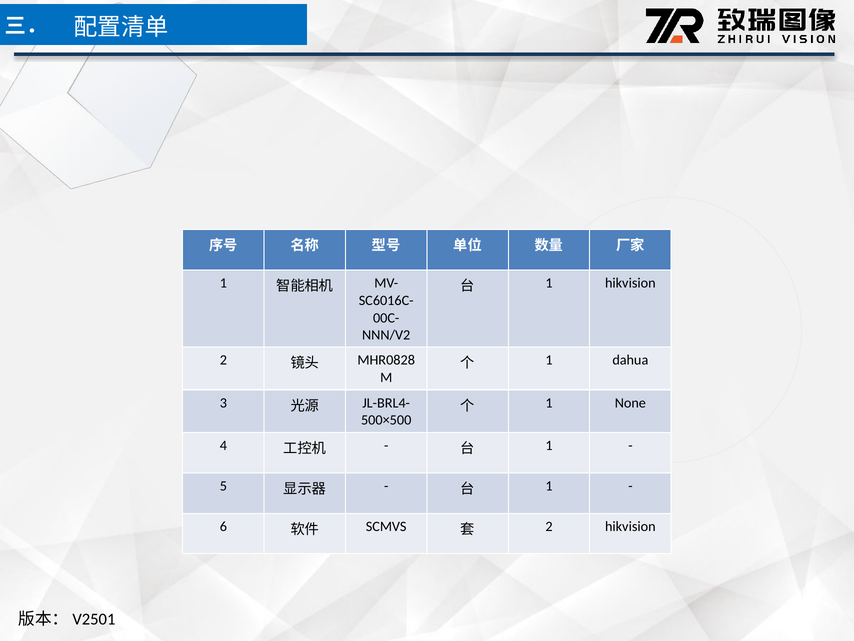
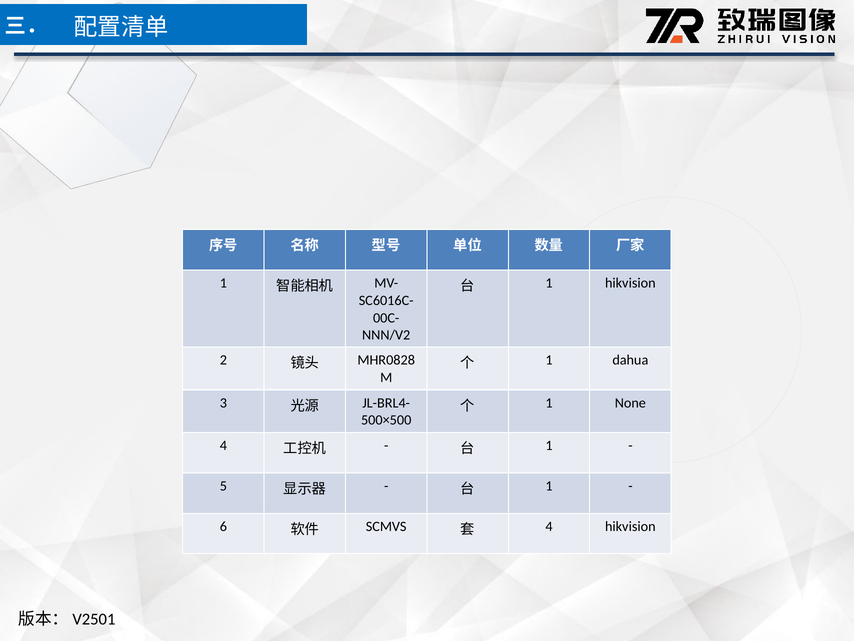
2: 2 -> 4 (549, 526)
